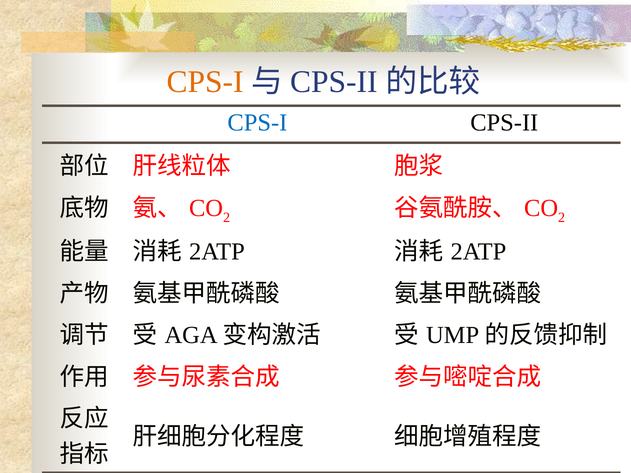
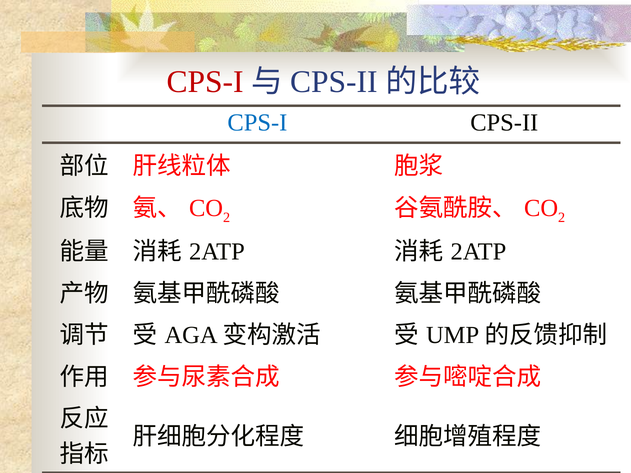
CPS-I colour: orange -> red (205, 82)
